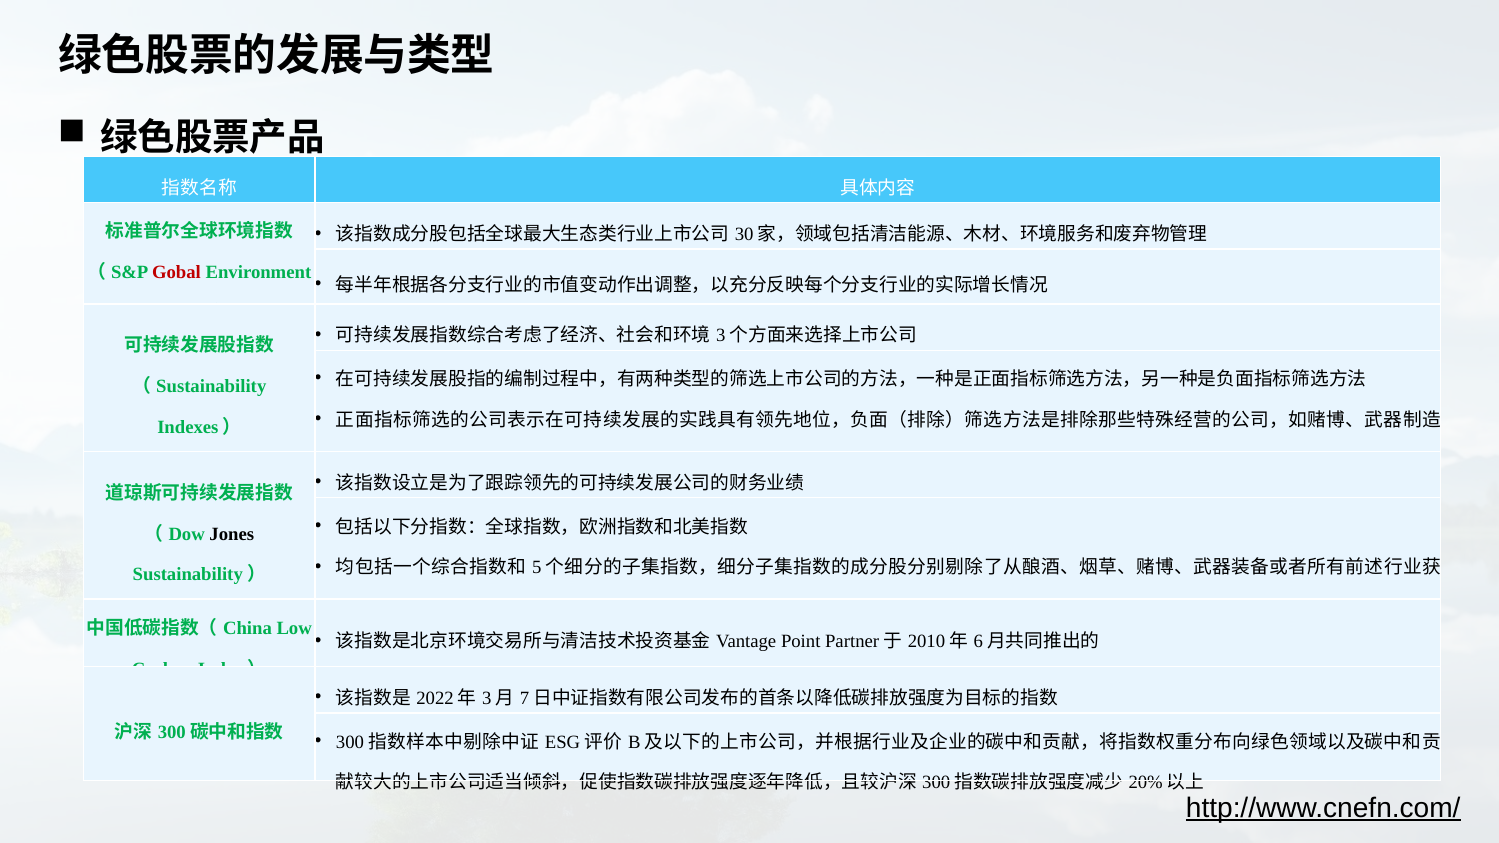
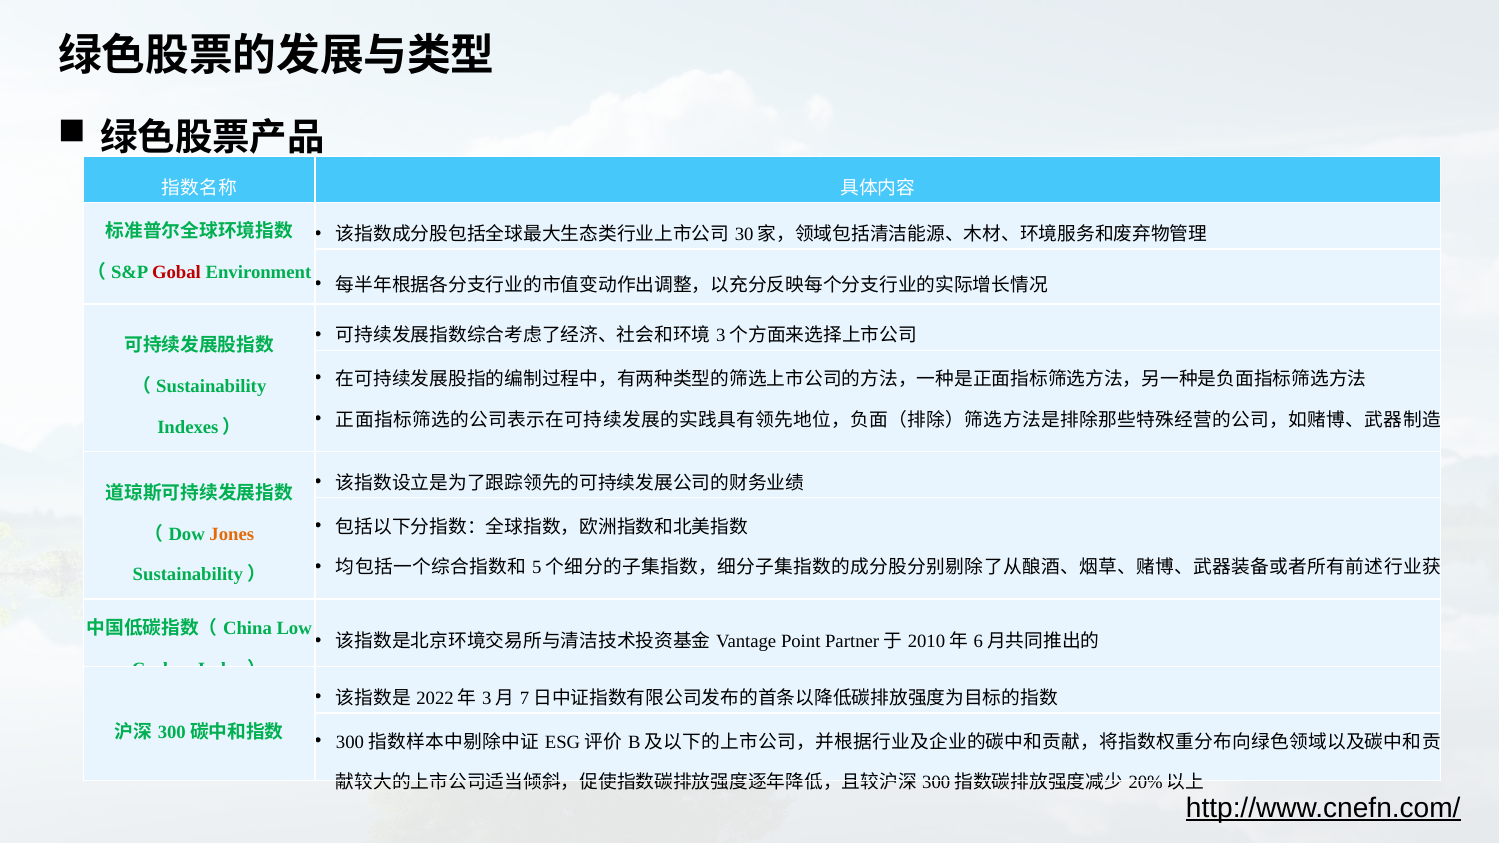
Jones colour: black -> orange (232, 534)
